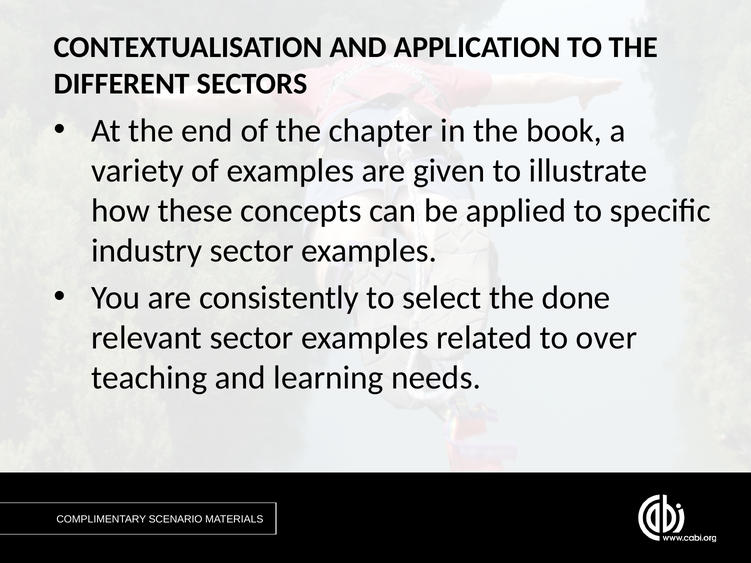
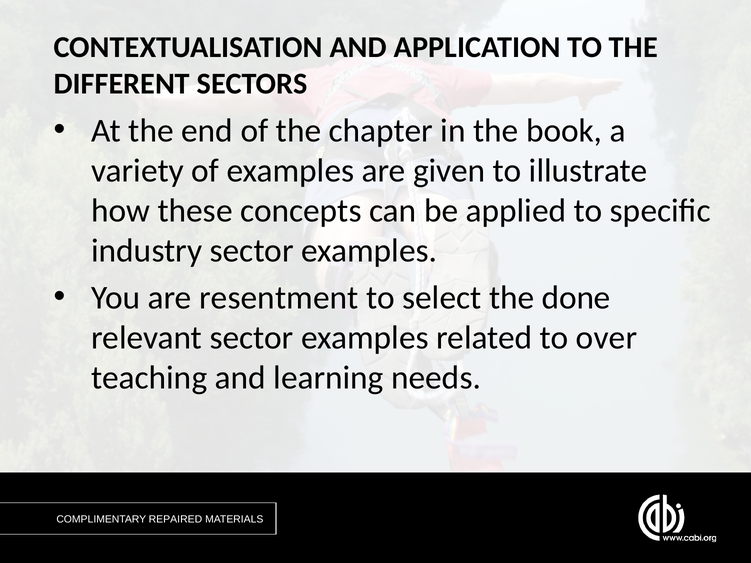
consistently: consistently -> resentment (279, 298)
SCENARIO: SCENARIO -> REPAIRED (175, 519)
